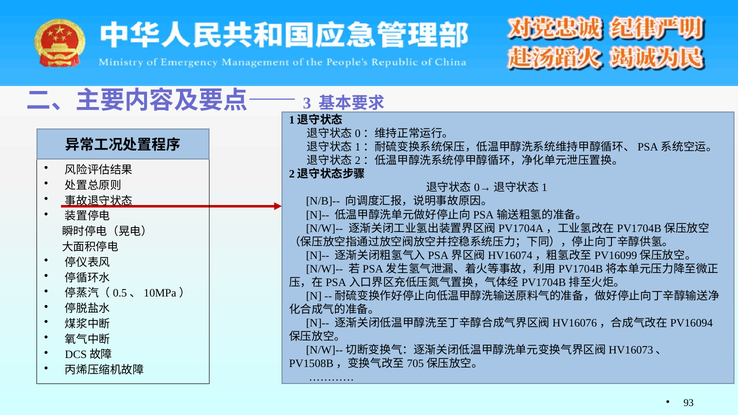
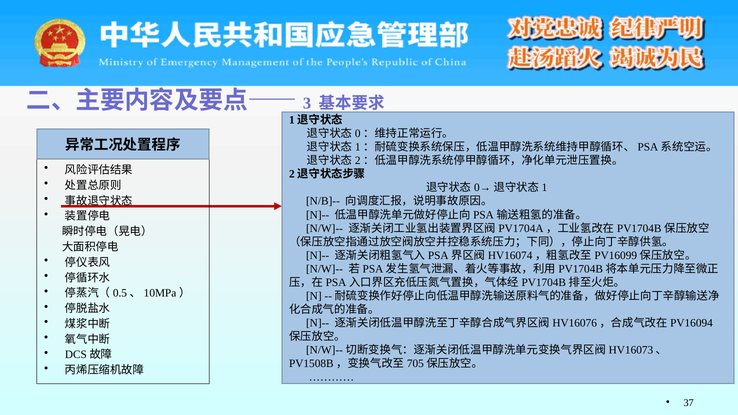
93: 93 -> 37 (689, 403)
